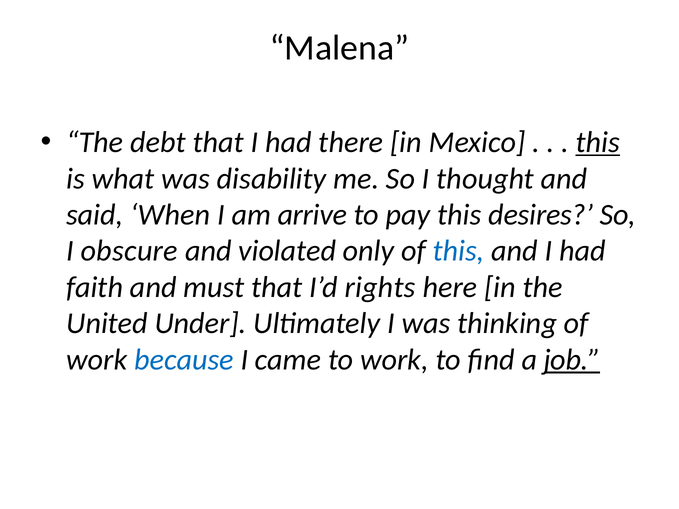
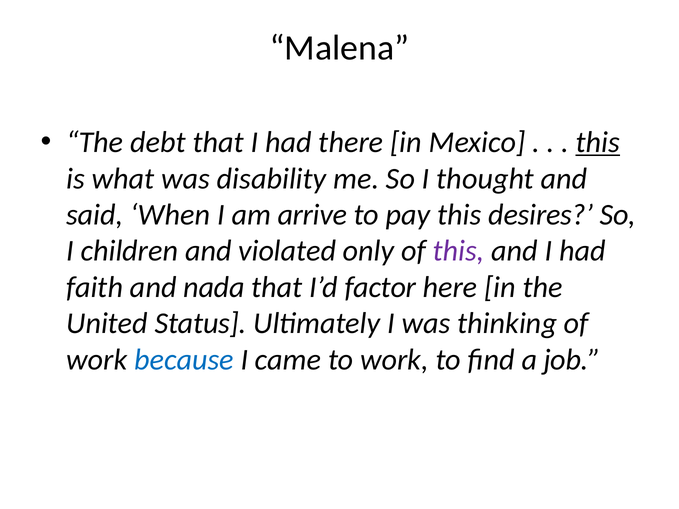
obscure: obscure -> children (129, 251)
this colour: blue -> purple (459, 251)
must: must -> nada (214, 287)
rights: rights -> factor (380, 287)
Under: Under -> Status (201, 324)
job underline: present -> none (572, 360)
